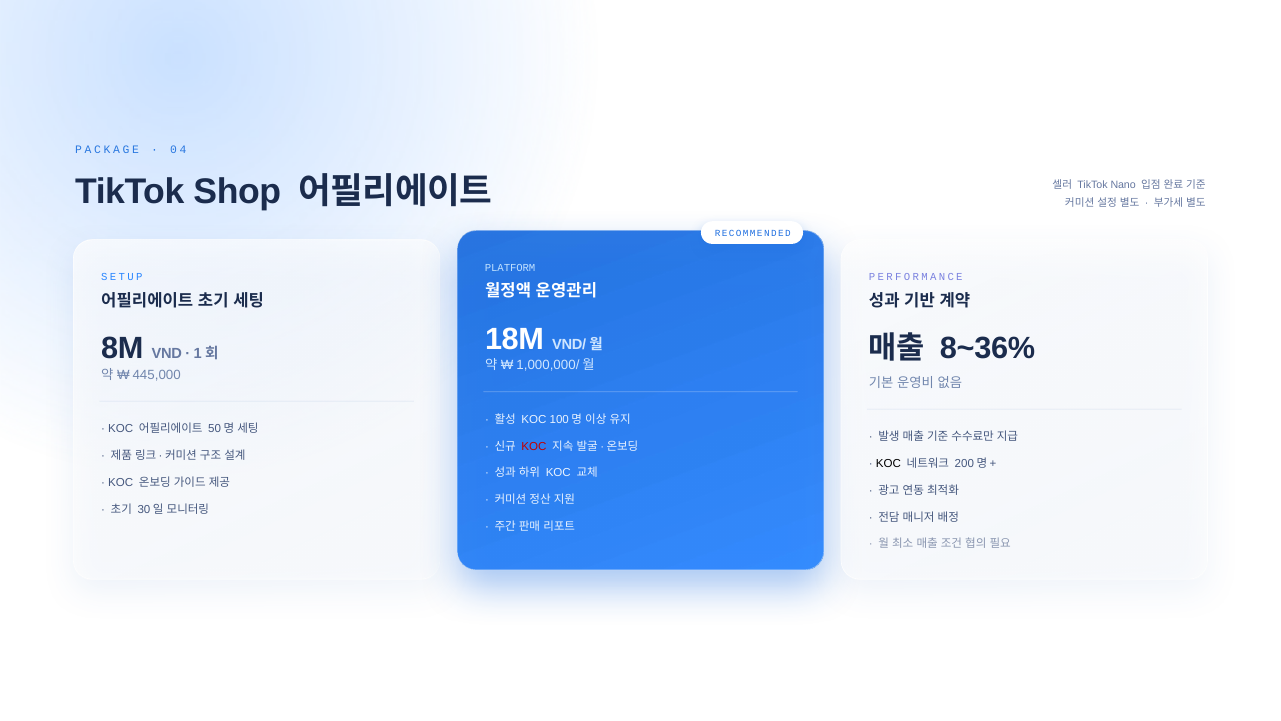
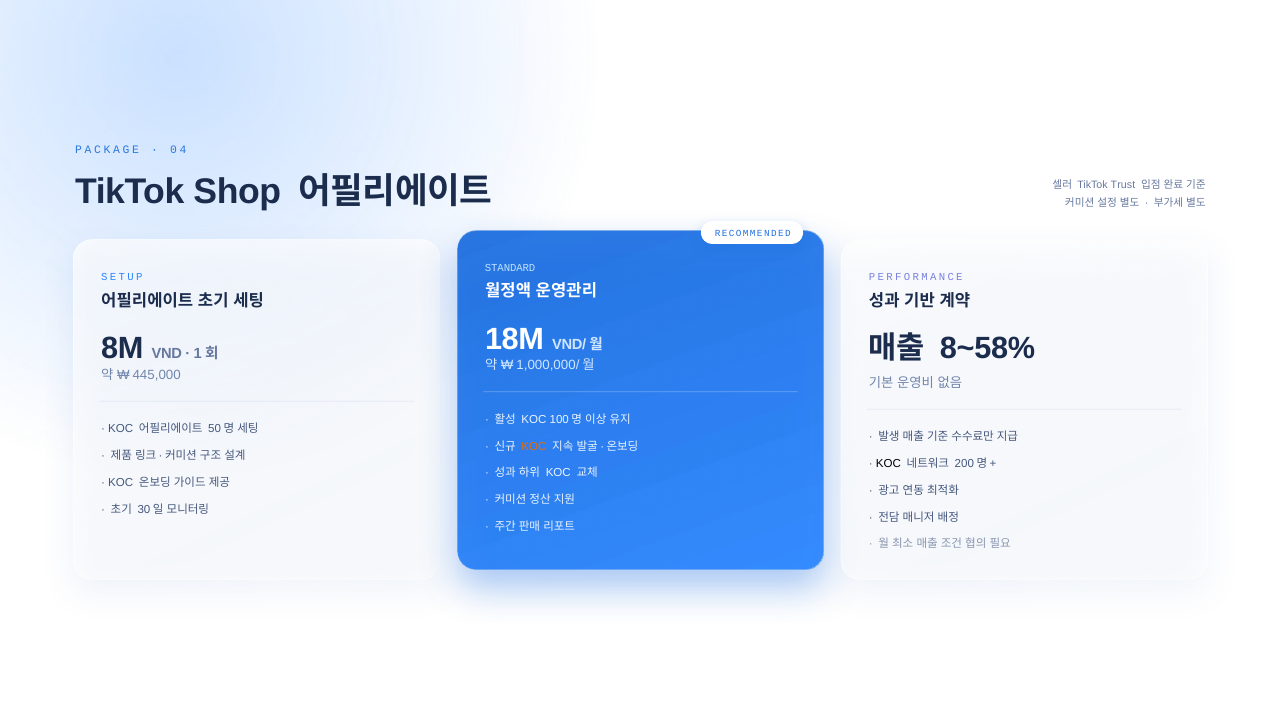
Nano: Nano -> Trust (1123, 185)
PLATFORM: PLATFORM -> STANDARD (510, 268)
8~36%: 8~36% -> 8~58% (988, 349)
KOC colour: red -> orange (534, 446)
